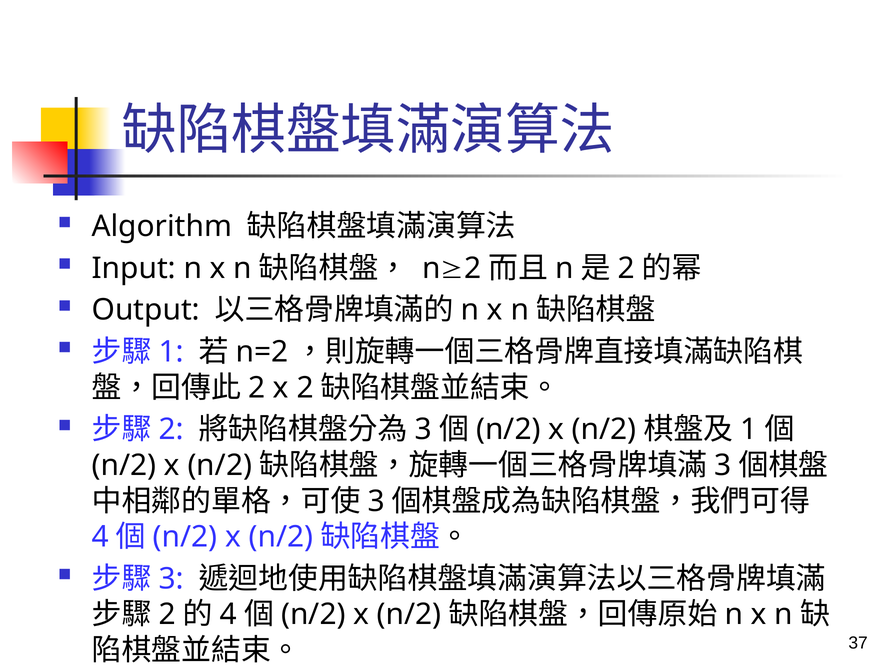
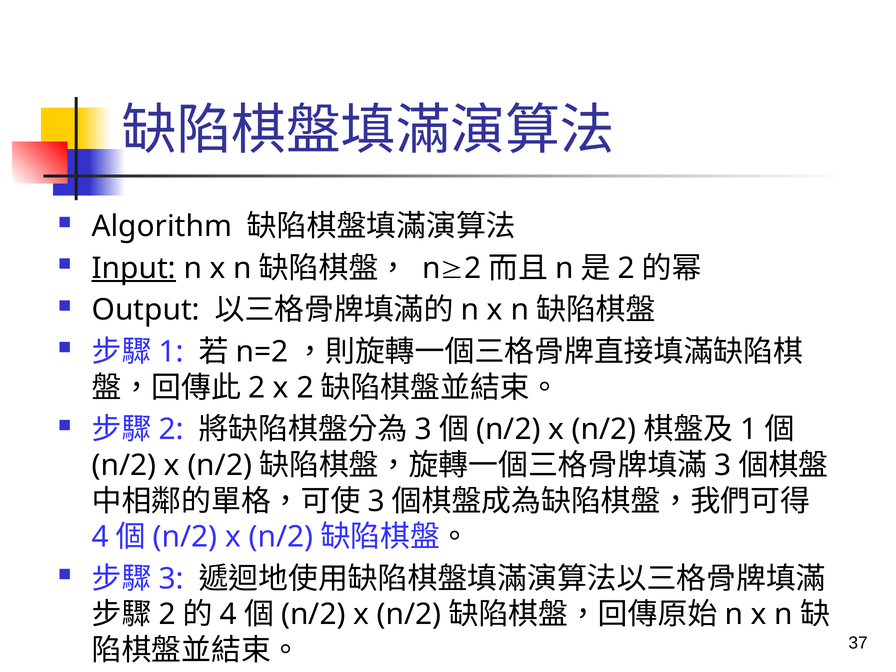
Input underline: none -> present (134, 268)
